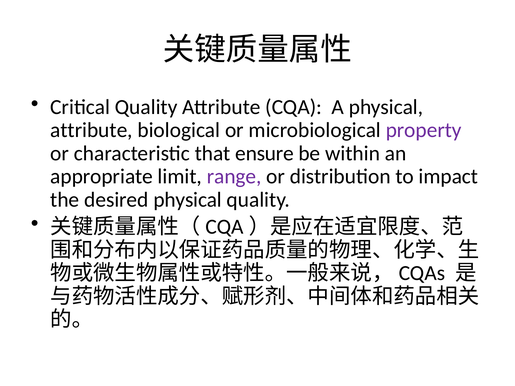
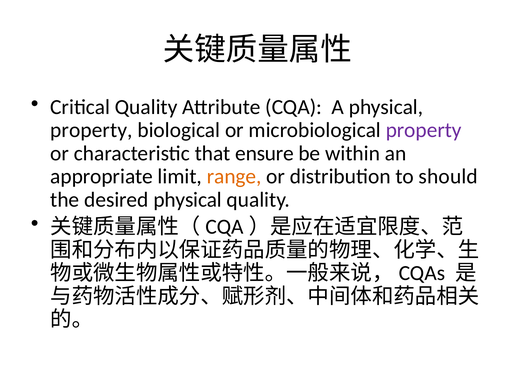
attribute: attribute -> property (91, 130)
range colour: purple -> orange (234, 177)
impact: impact -> should (448, 177)
